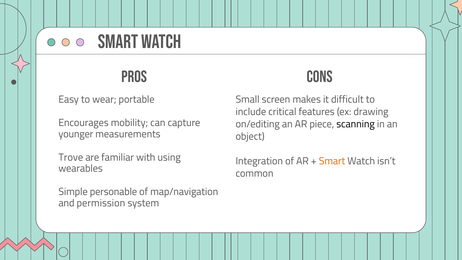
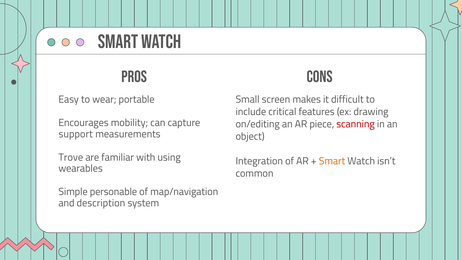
scanning colour: black -> red (356, 124)
younger: younger -> support (76, 134)
permission: permission -> description (101, 203)
